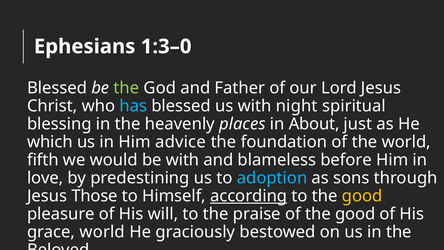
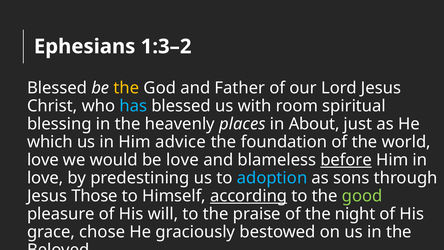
1:3–0: 1:3–0 -> 1:3–2 (166, 46)
the colour: light green -> yellow (126, 88)
night: night -> room (297, 106)
fifth: fifth -> love (43, 160)
be with: with -> love (182, 160)
before underline: none -> present (346, 160)
good colour: yellow -> light green (362, 196)
of the good: good -> night (355, 214)
grace world: world -> chose (102, 232)
